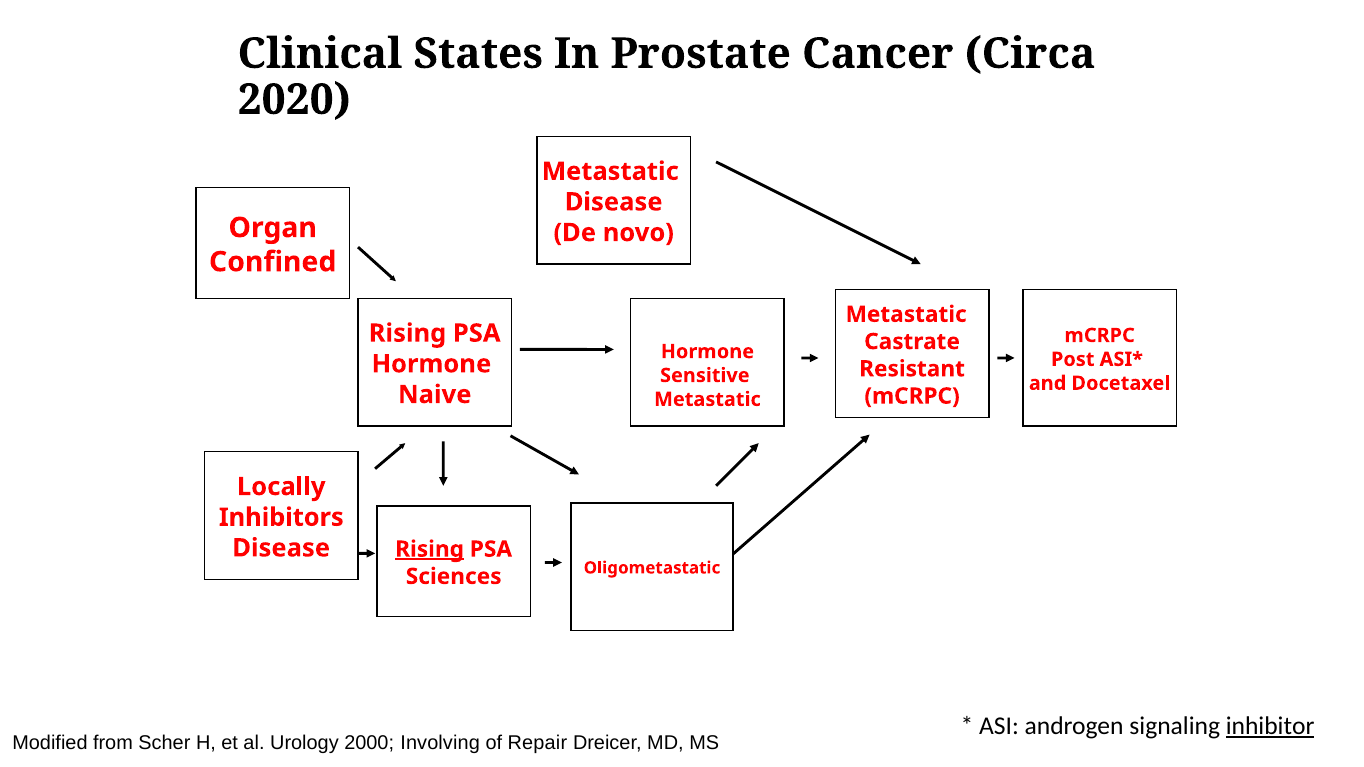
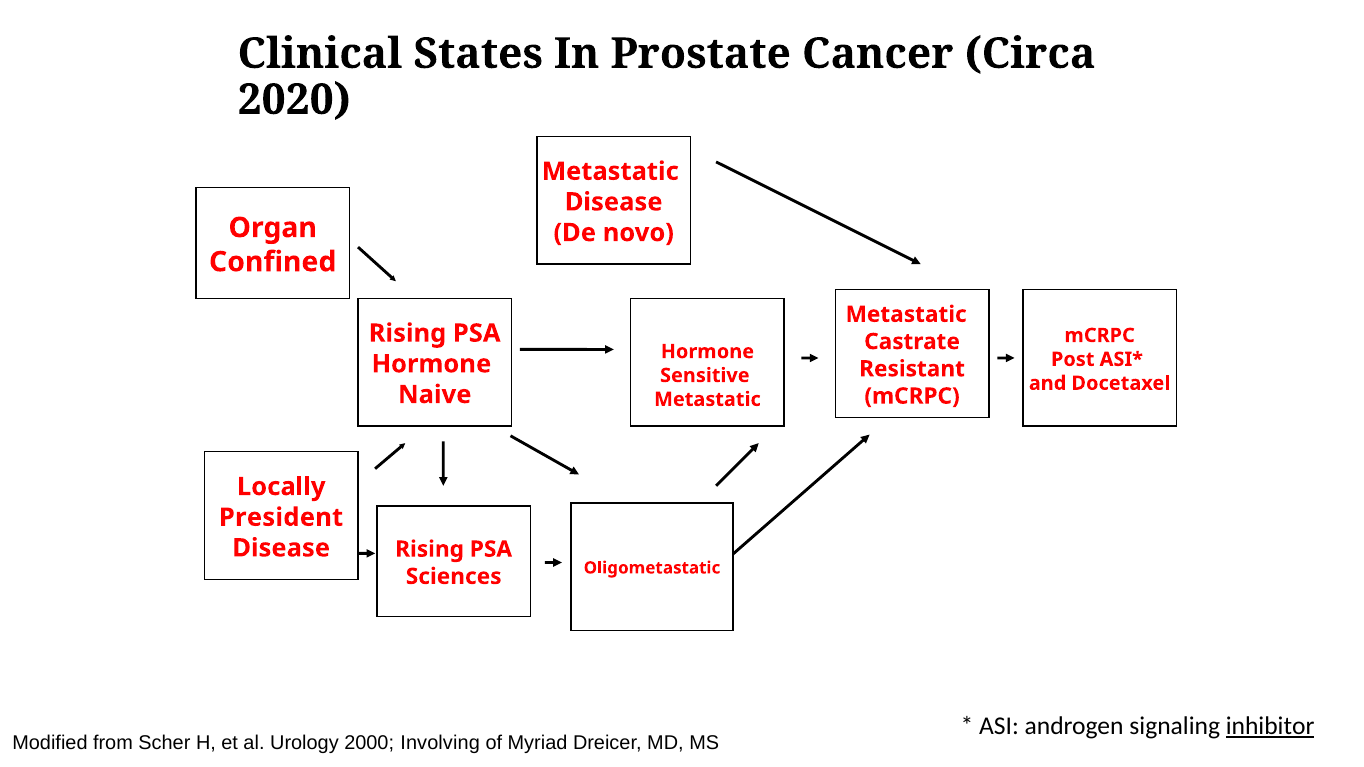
Inhibitors: Inhibitors -> President (281, 518)
Rising underline: present -> none (430, 549)
Repair: Repair -> Myriad (538, 743)
